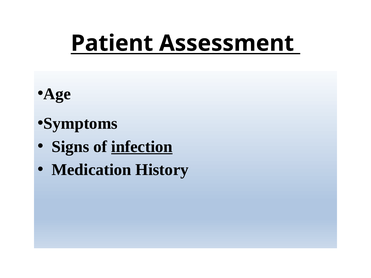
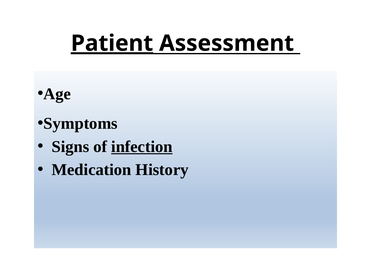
Patient underline: none -> present (112, 43)
